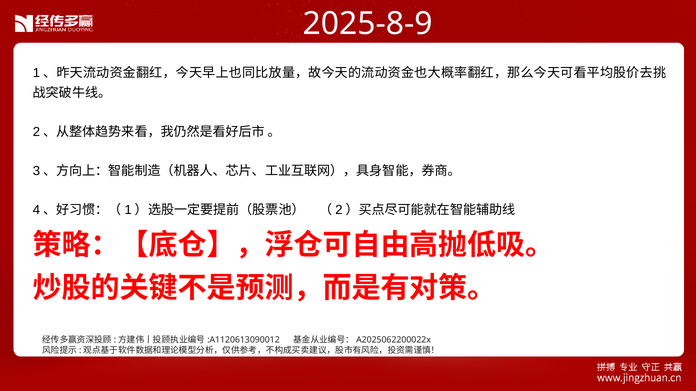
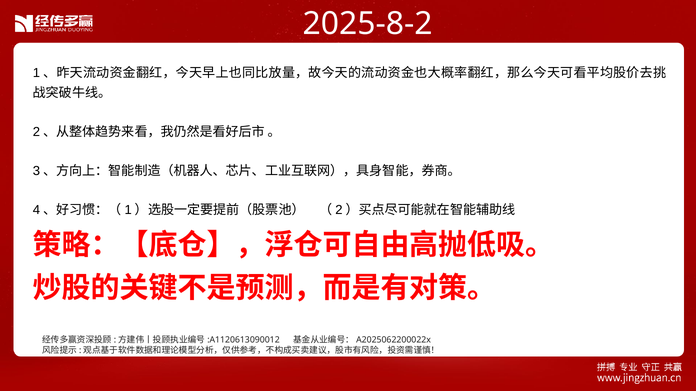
2025-8-9: 2025-8-9 -> 2025-8-2 (368, 24)
